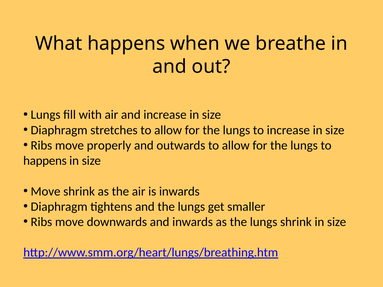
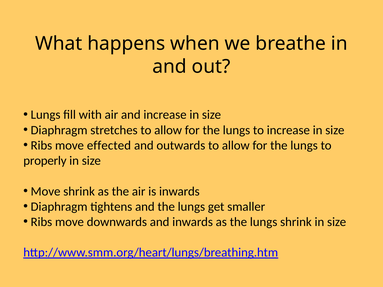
properly: properly -> effected (109, 146)
happens: happens -> properly (45, 161)
